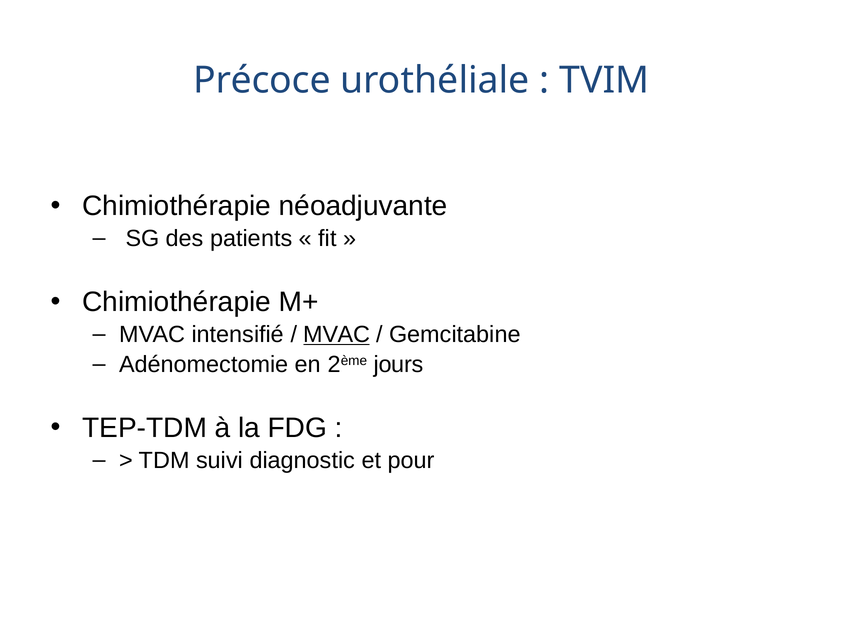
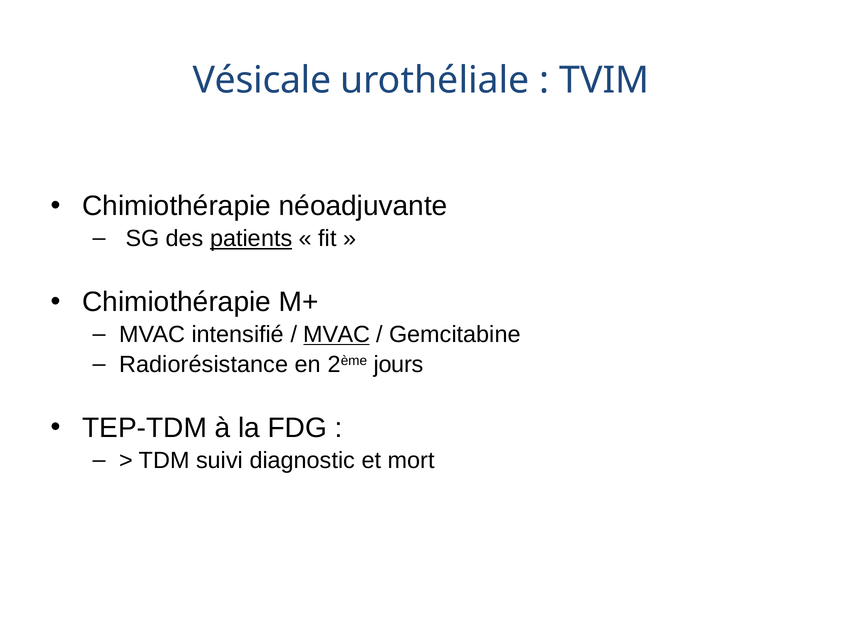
Précoce: Précoce -> Vésicale (262, 81)
patients underline: none -> present (251, 239)
Adénomectomie: Adénomectomie -> Radiorésistance (204, 365)
pour: pour -> mort (411, 461)
